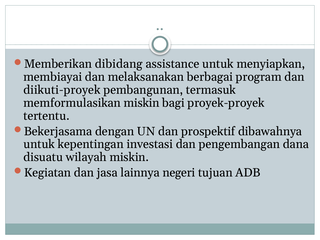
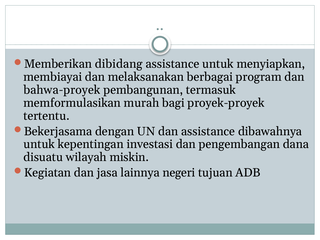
diikuti-proyek: diikuti-proyek -> bahwa-proyek (62, 90)
memformulasikan miskin: miskin -> murah (141, 103)
dan prospektif: prospektif -> assistance (208, 131)
